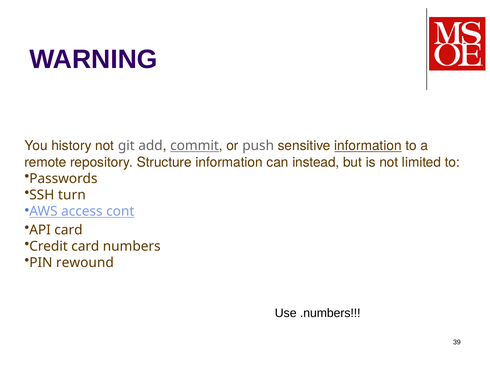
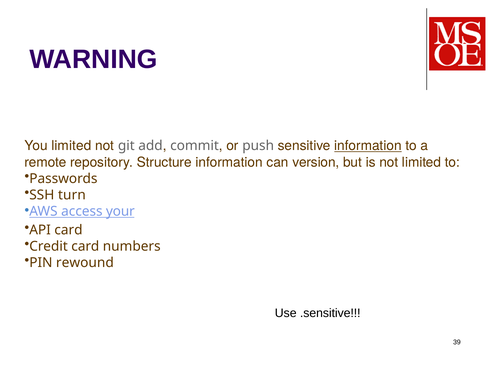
You history: history -> limited (71, 146)
commit underline: present -> none (195, 146)
instead: instead -> version (316, 162)
cont: cont -> your (120, 211)
.numbers: .numbers -> .sensitive (330, 313)
